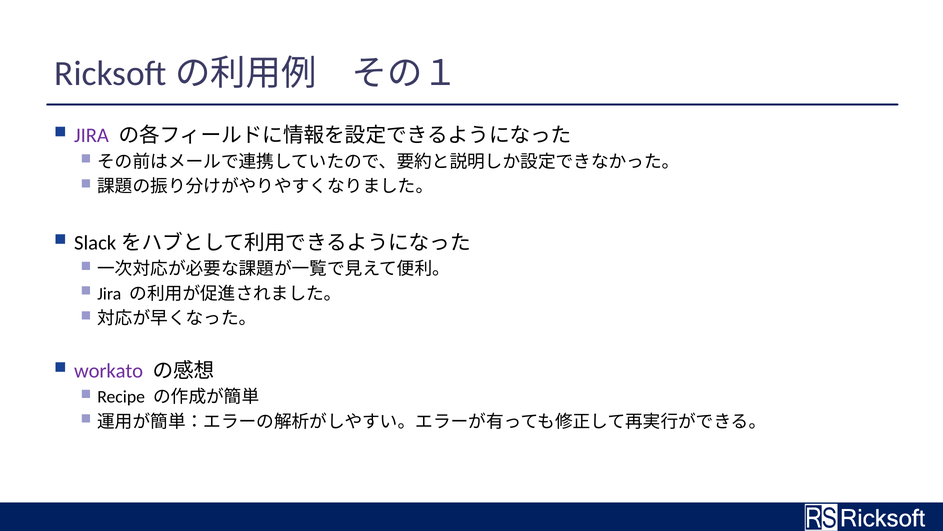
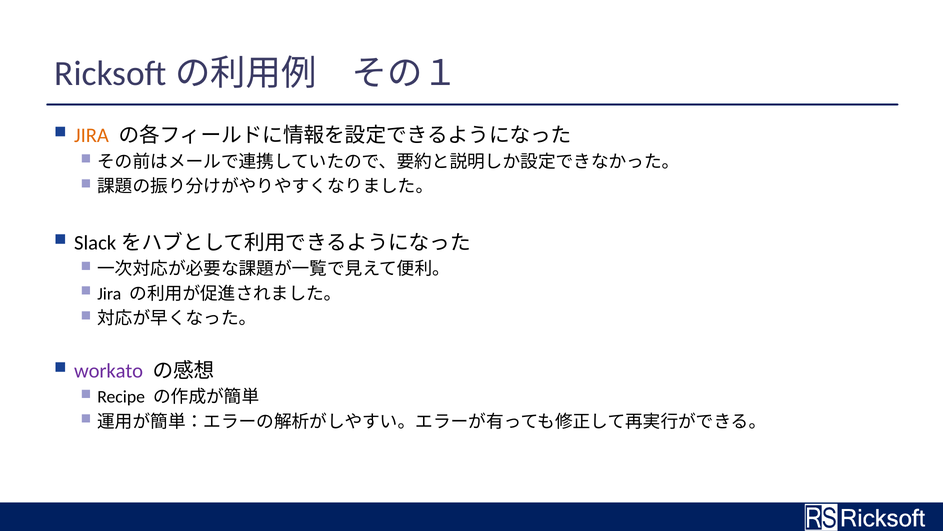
JIRA colour: purple -> orange (91, 135)
